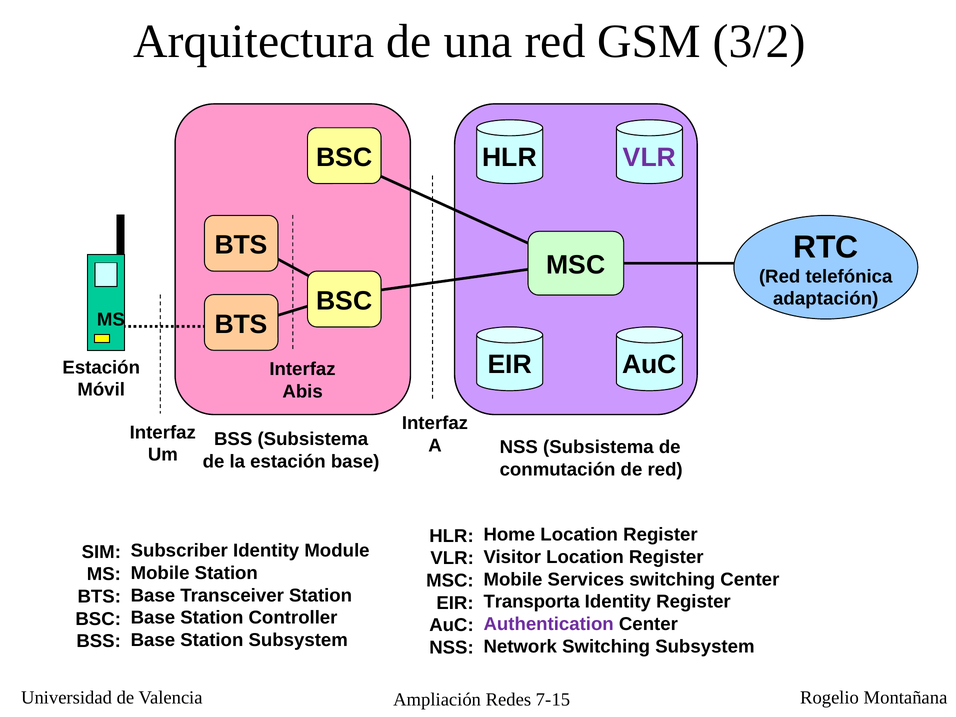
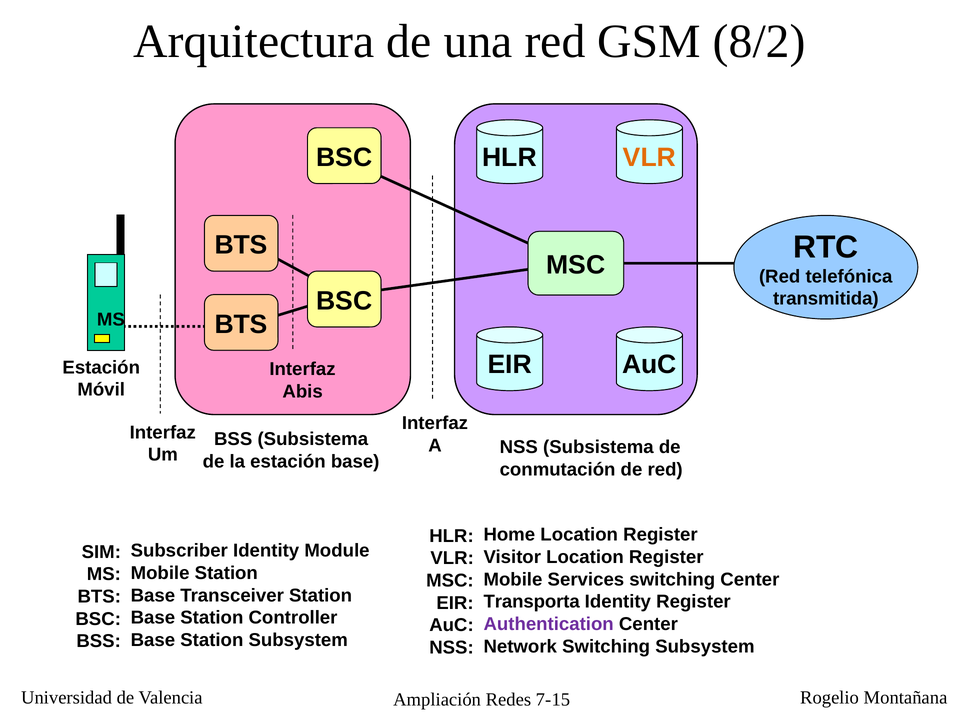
3/2: 3/2 -> 8/2 (759, 41)
VLR colour: purple -> orange (649, 158)
adaptación: adaptación -> transmitida (826, 299)
